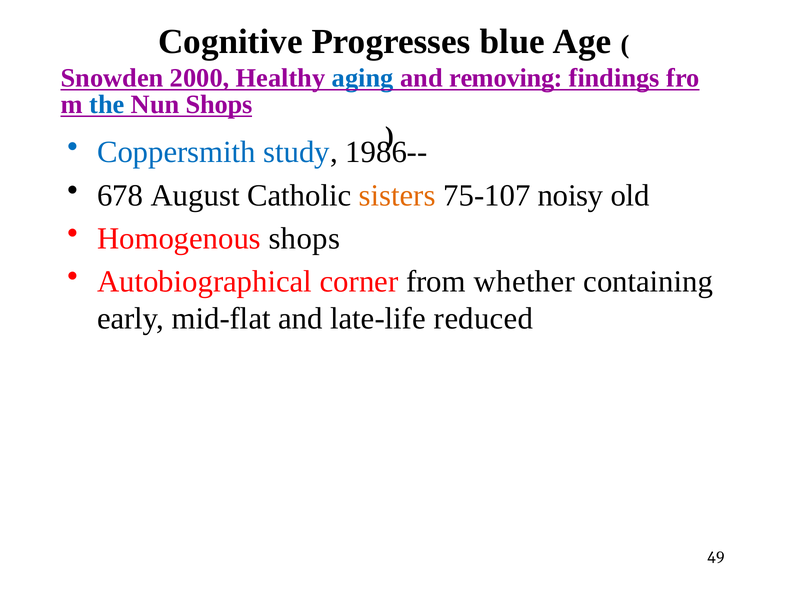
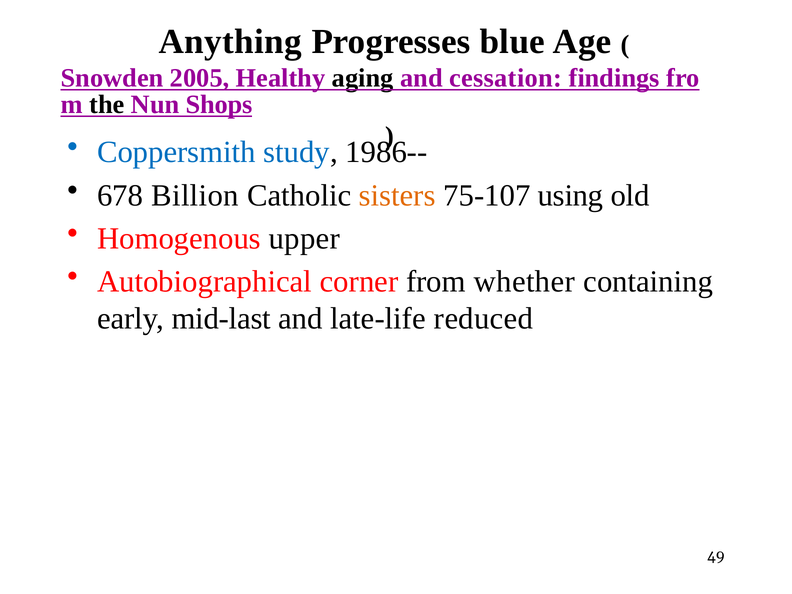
Cognitive: Cognitive -> Anything (230, 42)
2000: 2000 -> 2005 (200, 78)
aging colour: blue -> black (363, 78)
removing: removing -> cessation (506, 78)
the colour: blue -> black (107, 104)
August: August -> Billion (195, 195)
noisy: noisy -> using (571, 195)
Homogenous shops: shops -> upper (304, 239)
mid-flat: mid-flat -> mid-last (221, 319)
